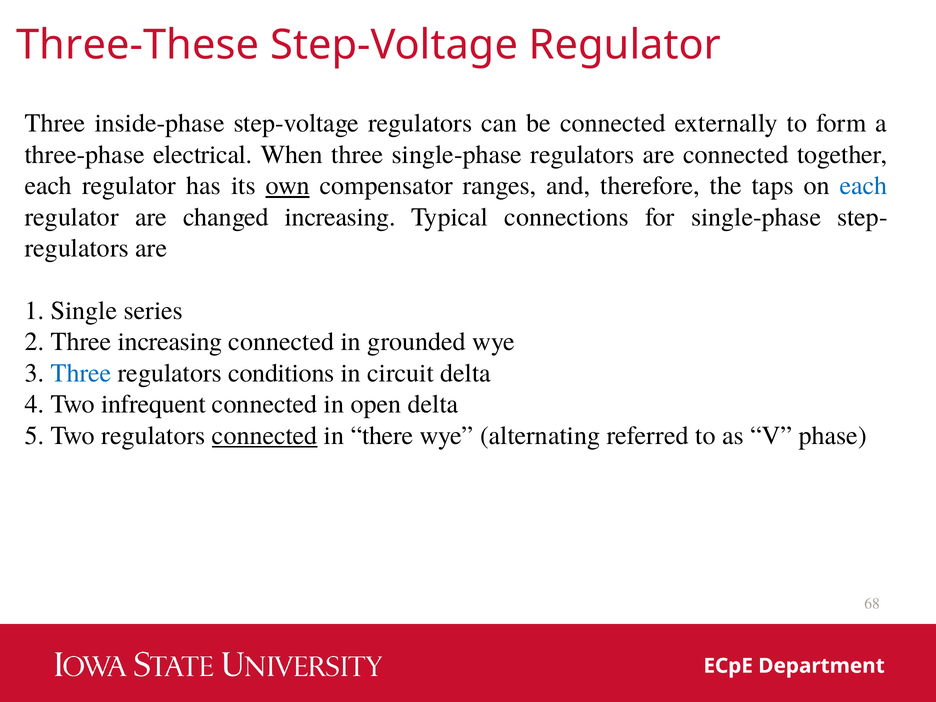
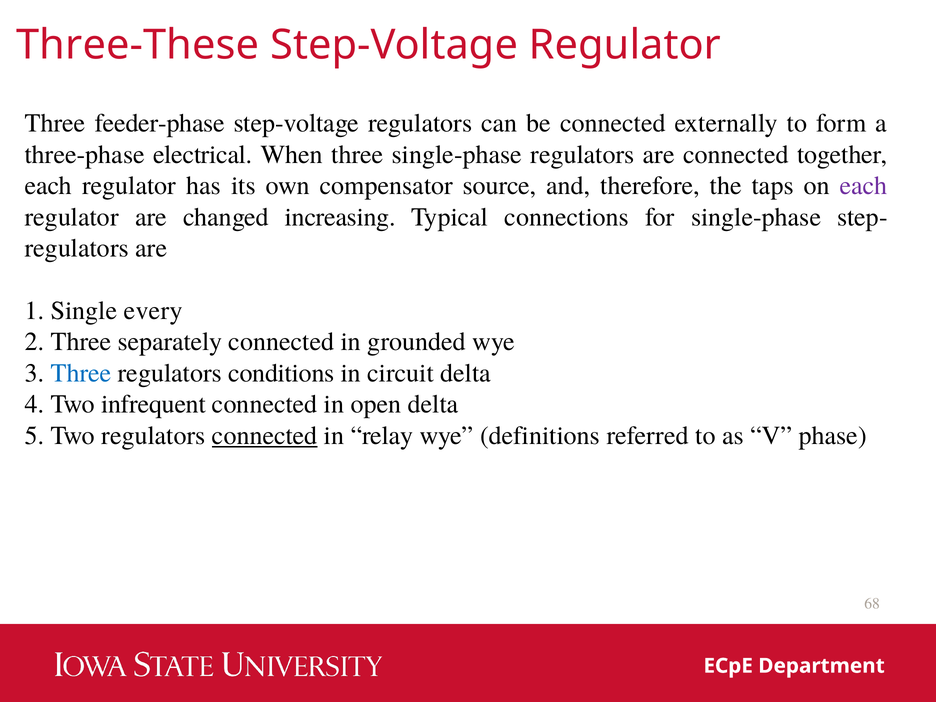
inside-phase: inside-phase -> feeder-phase (160, 123)
own underline: present -> none (288, 186)
ranges: ranges -> source (500, 186)
each colour: blue -> purple (864, 186)
series: series -> every (153, 311)
Three increasing: increasing -> separately (170, 342)
there: there -> relay (382, 436)
alternating: alternating -> definitions (540, 436)
